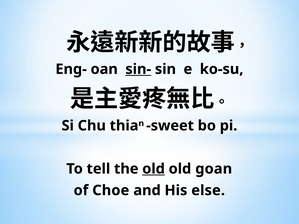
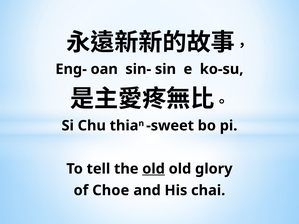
sin- underline: present -> none (138, 69)
goan: goan -> glory (214, 169)
else: else -> chai (208, 191)
